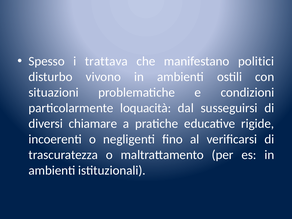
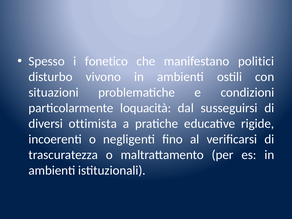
trattava: trattava -> fonetico (106, 61)
chiamare: chiamare -> ottimista (93, 124)
